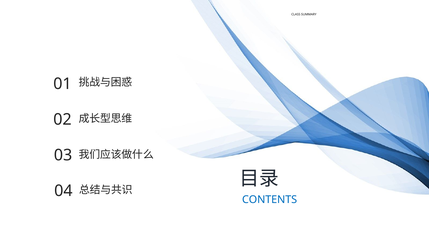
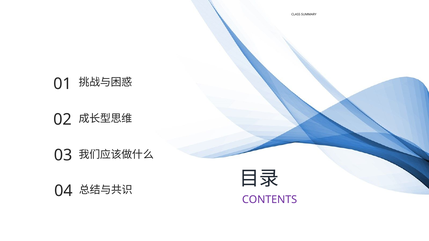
CONTENTS colour: blue -> purple (270, 200)
